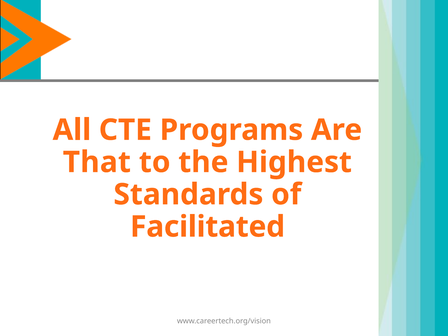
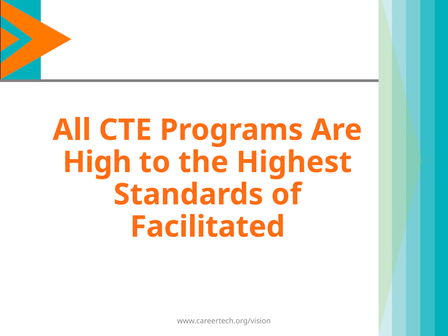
That: That -> High (97, 162)
